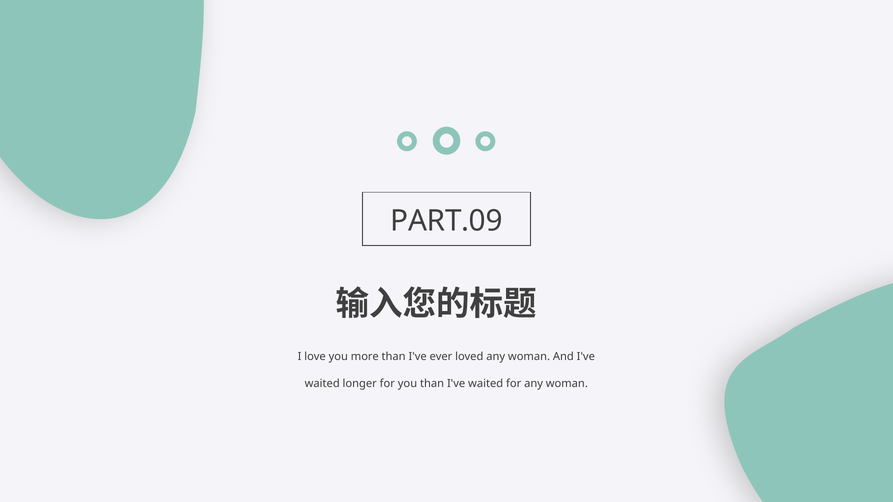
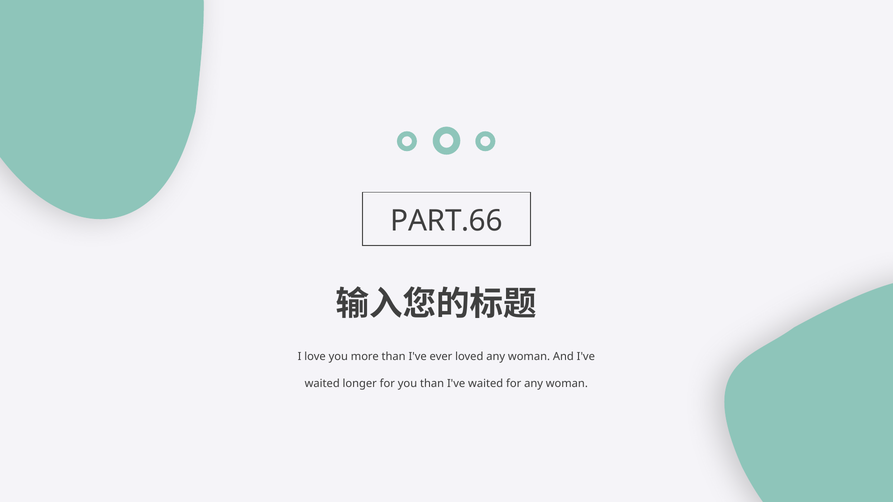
PART.09: PART.09 -> PART.66 (447, 221)
